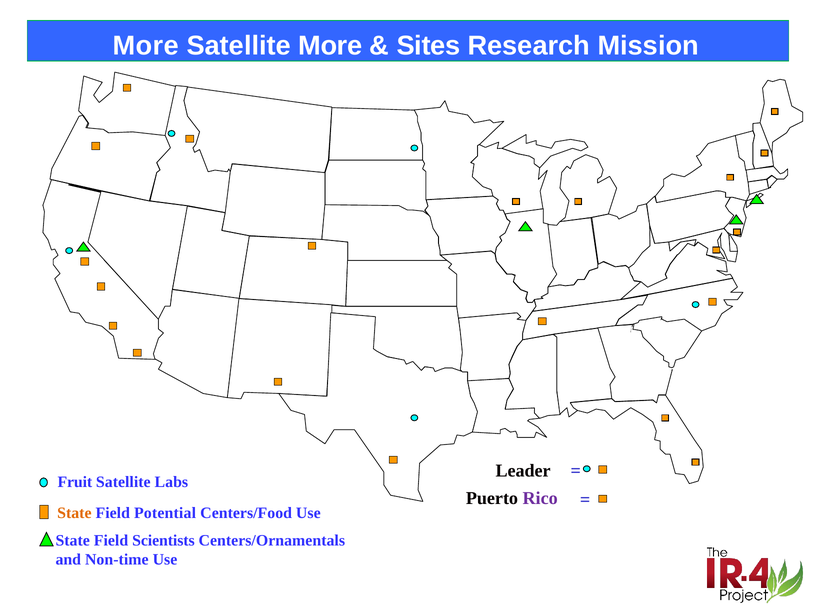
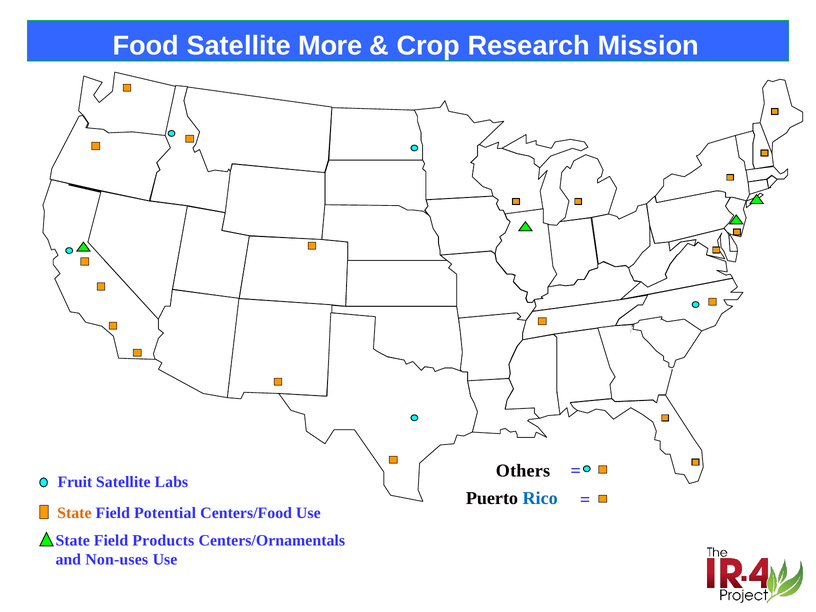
More: More -> Food (146, 46)
Sites: Sites -> Crop (428, 46)
Leader: Leader -> Others (523, 471)
Rico colour: purple -> blue (540, 498)
Scientists: Scientists -> Products (163, 540)
Non-time: Non-time -> Non-uses (117, 559)
